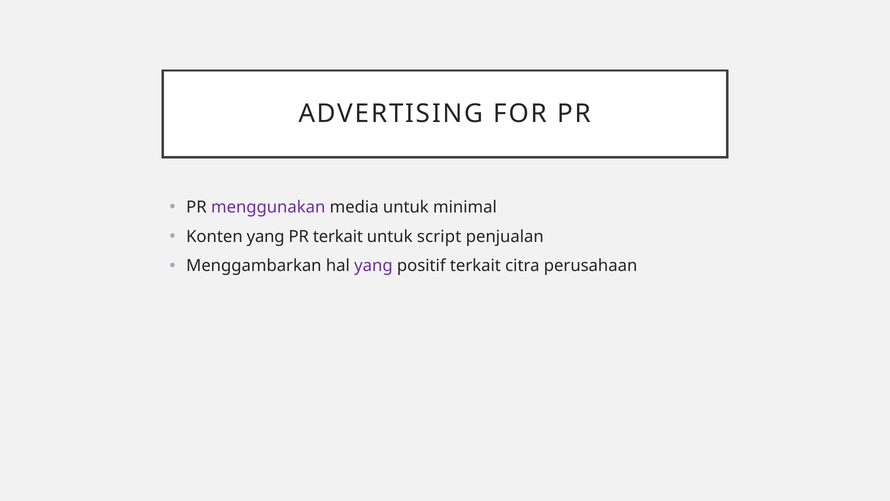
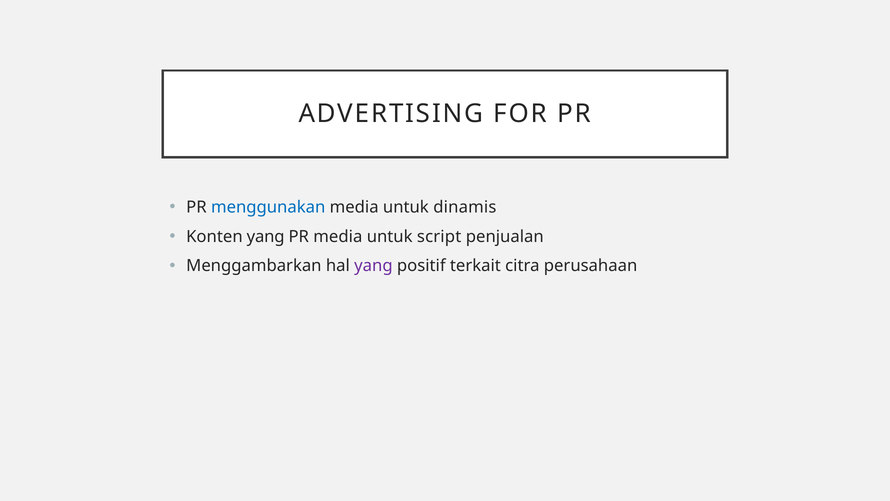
menggunakan colour: purple -> blue (268, 207)
minimal: minimal -> dinamis (465, 207)
PR terkait: terkait -> media (338, 236)
